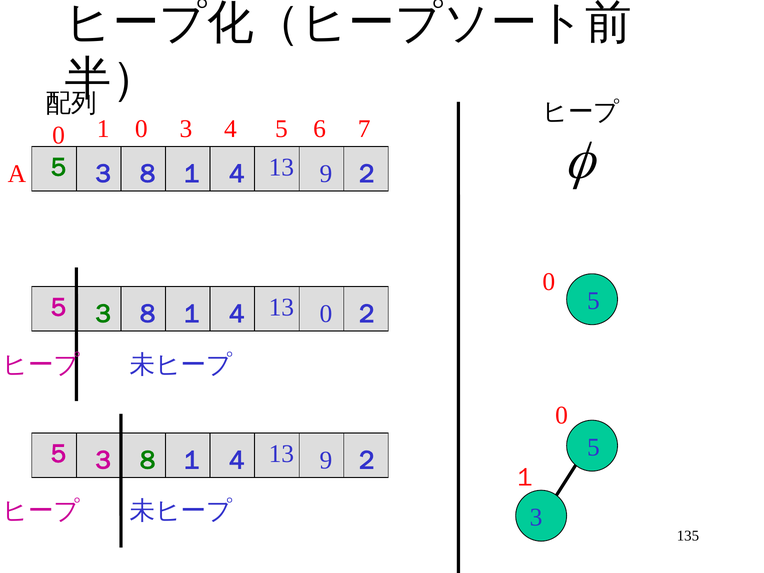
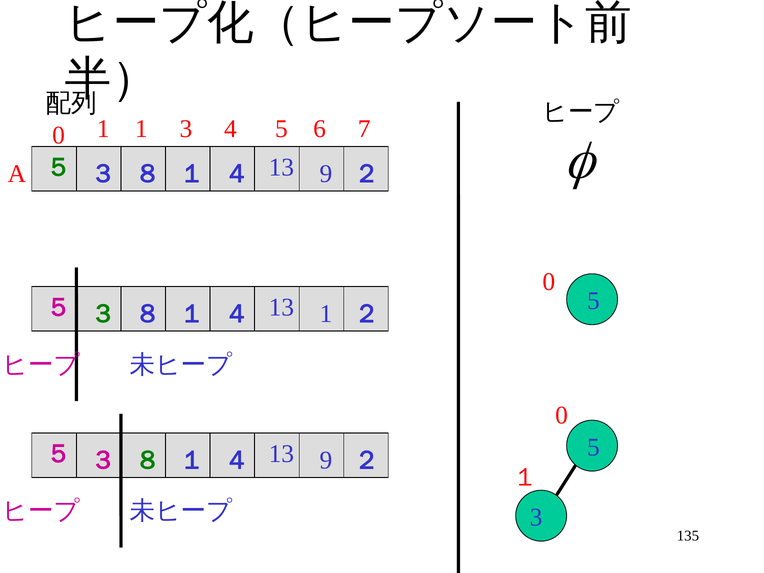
1 0: 0 -> 1 (141, 129)
13 0: 0 -> 1 (326, 314)
